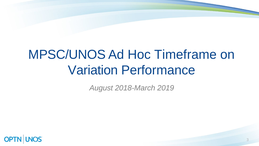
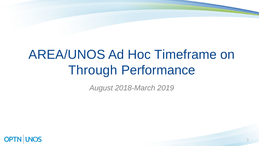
MPSC/UNOS: MPSC/UNOS -> AREA/UNOS (67, 54)
Variation: Variation -> Through (93, 70)
